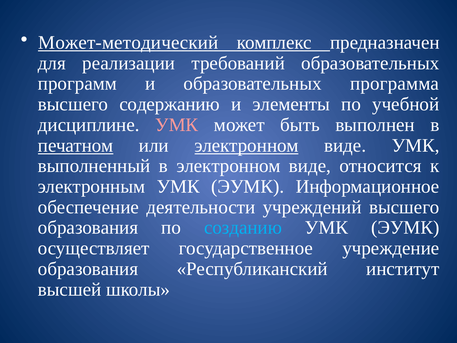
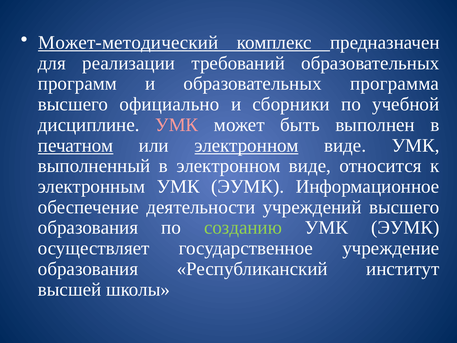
содержанию: содержанию -> официально (169, 104)
элементы: элементы -> сборники (291, 104)
созданию colour: light blue -> light green (243, 228)
